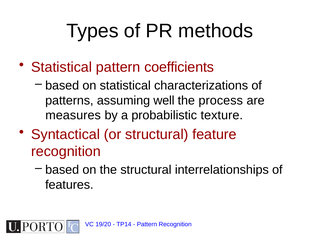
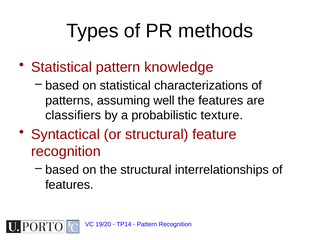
coefficients: coefficients -> knowledge (179, 67)
the process: process -> features (221, 100)
measures: measures -> classifiers (73, 115)
